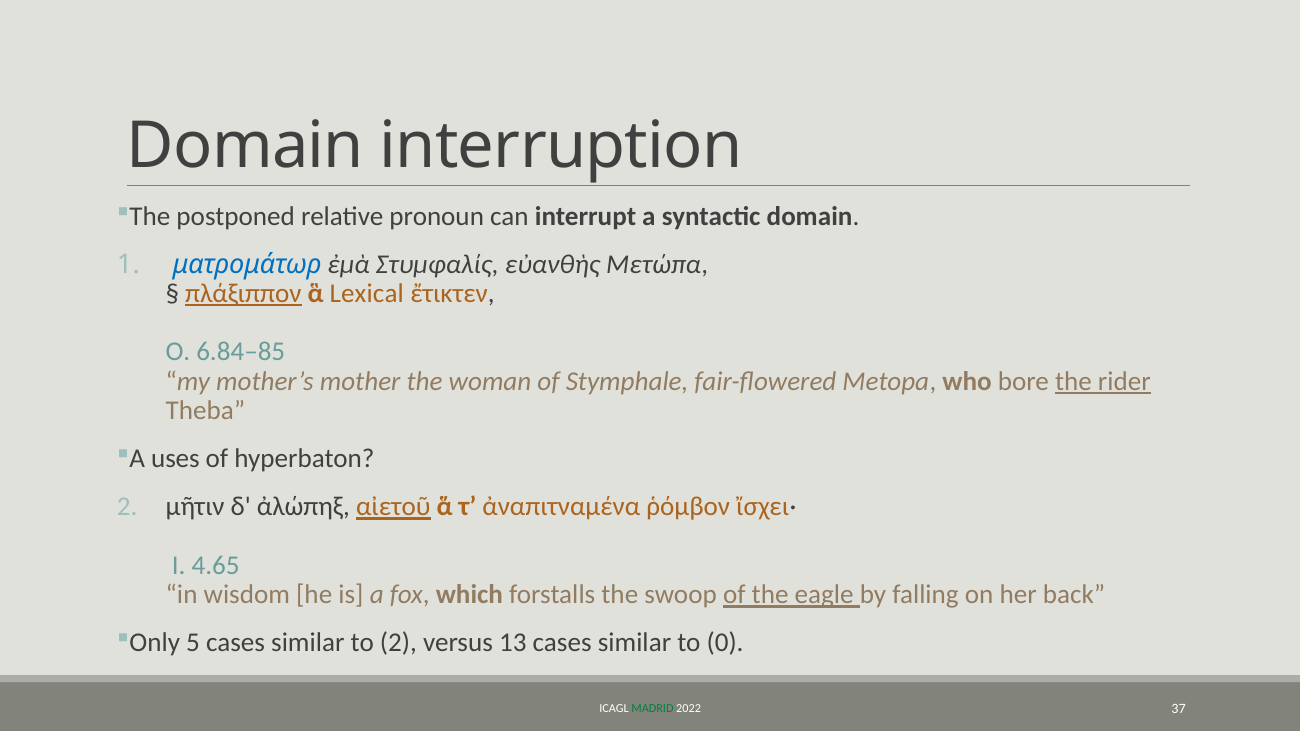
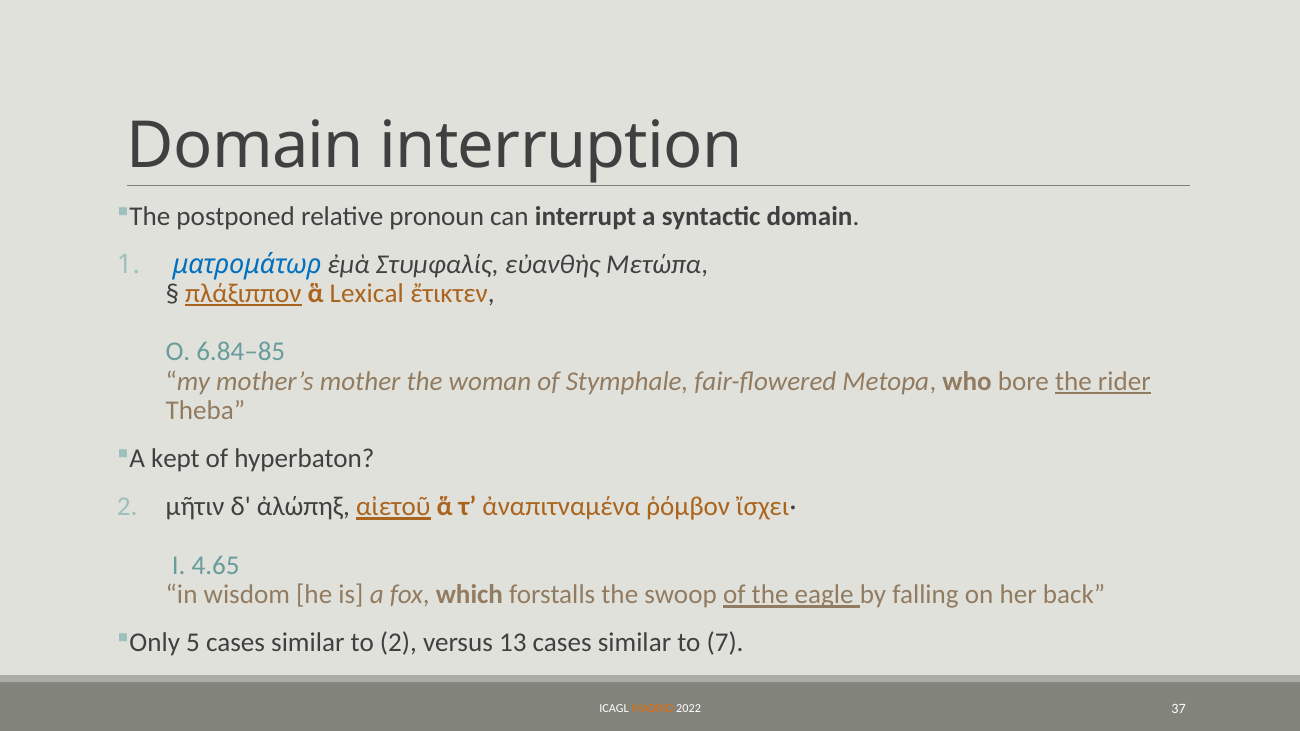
uses: uses -> kept (175, 459)
0: 0 -> 7 (725, 643)
MADRID colour: green -> orange (652, 709)
